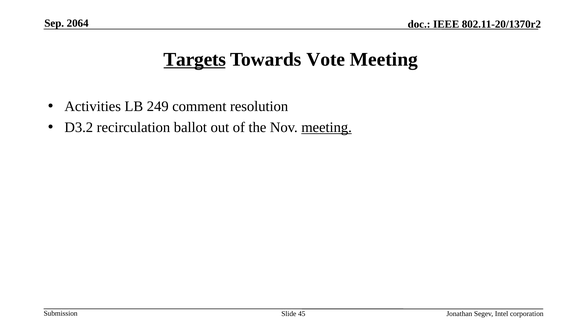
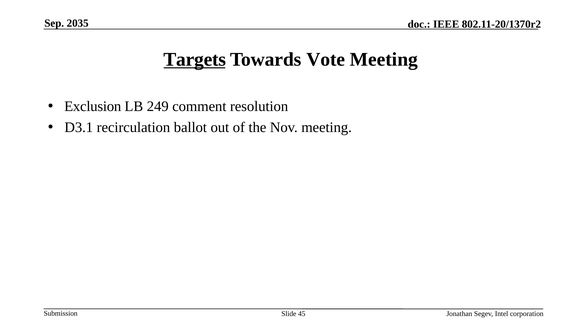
2064: 2064 -> 2035 (78, 23)
Activities: Activities -> Exclusion (93, 107)
D3.2: D3.2 -> D3.1 (79, 128)
meeting underline: present -> none (327, 128)
